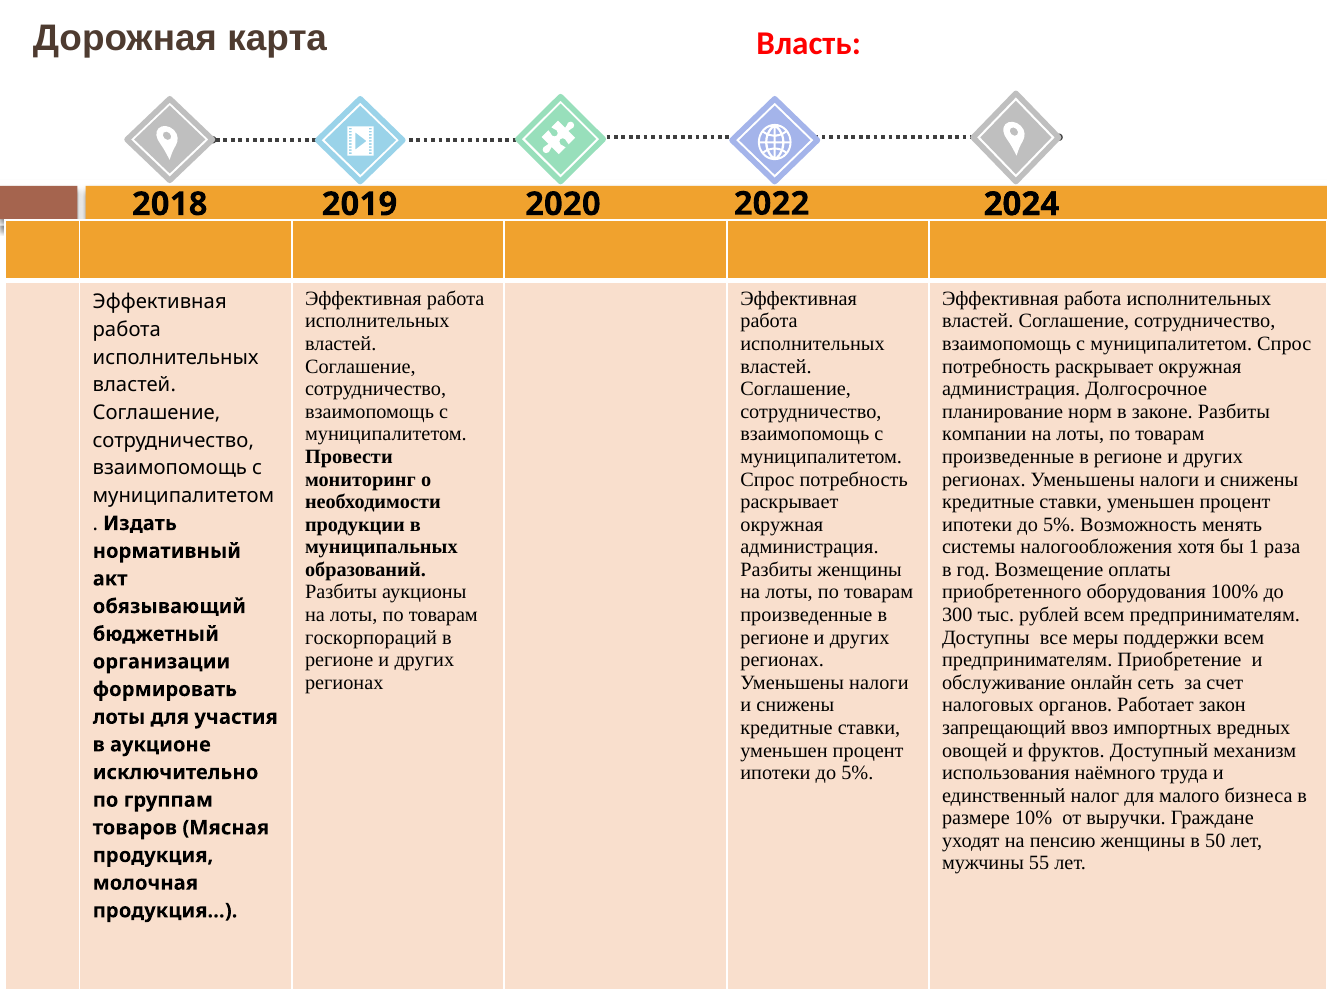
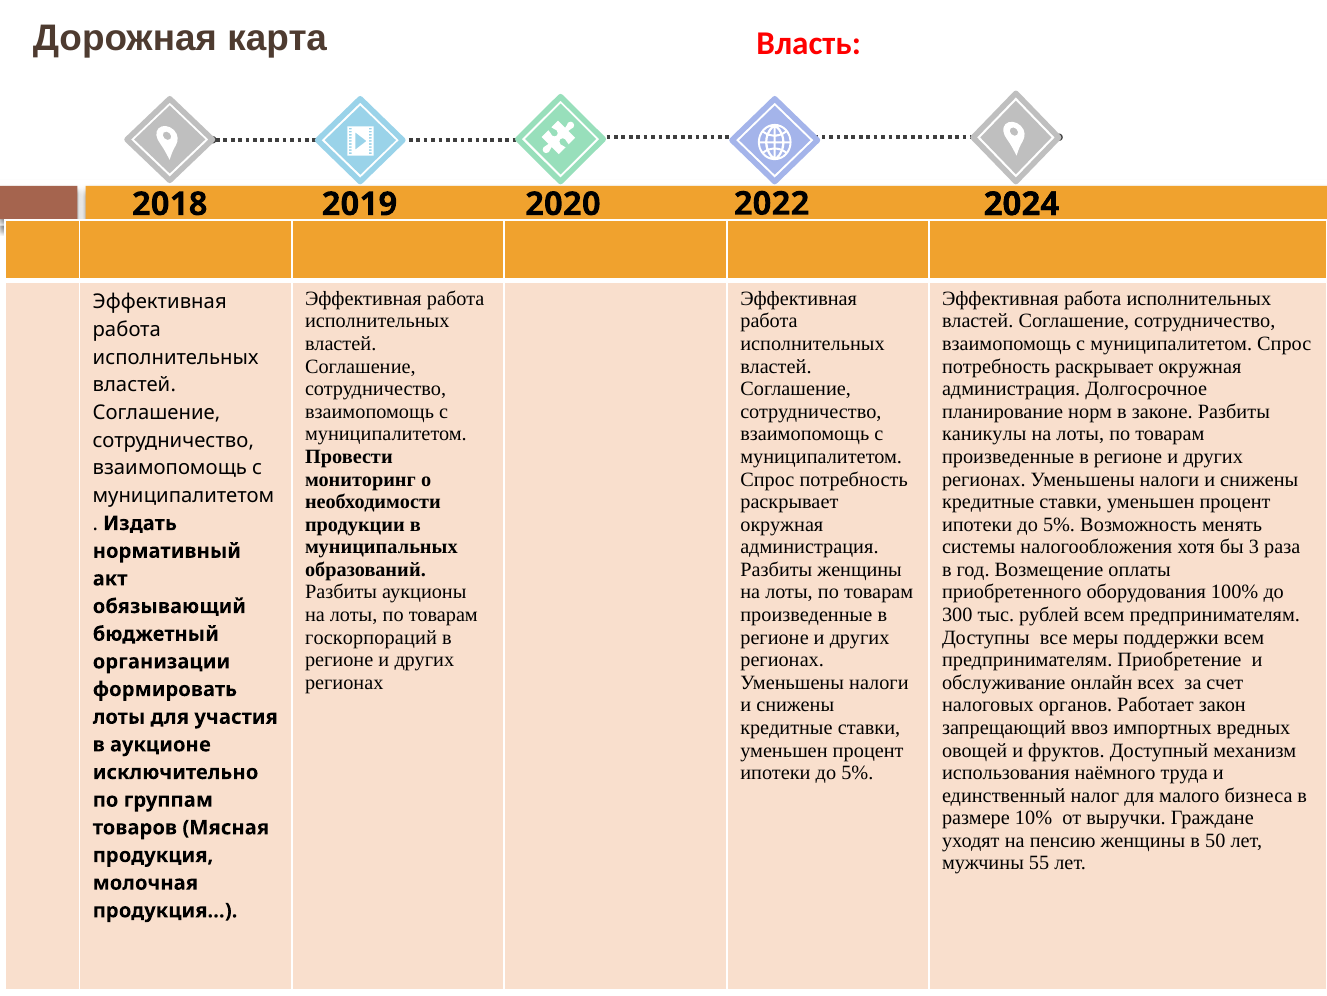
компании: компании -> каникулы (984, 434)
1: 1 -> 3 (1254, 547)
сеть: сеть -> всех (1156, 682)
